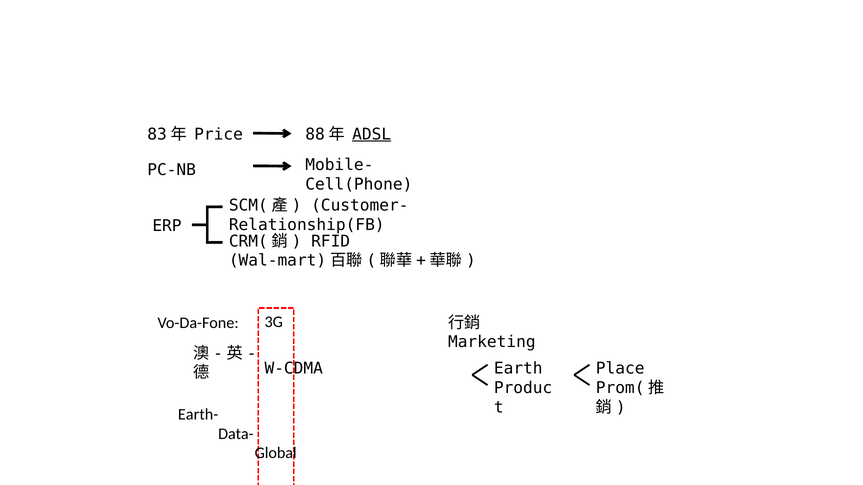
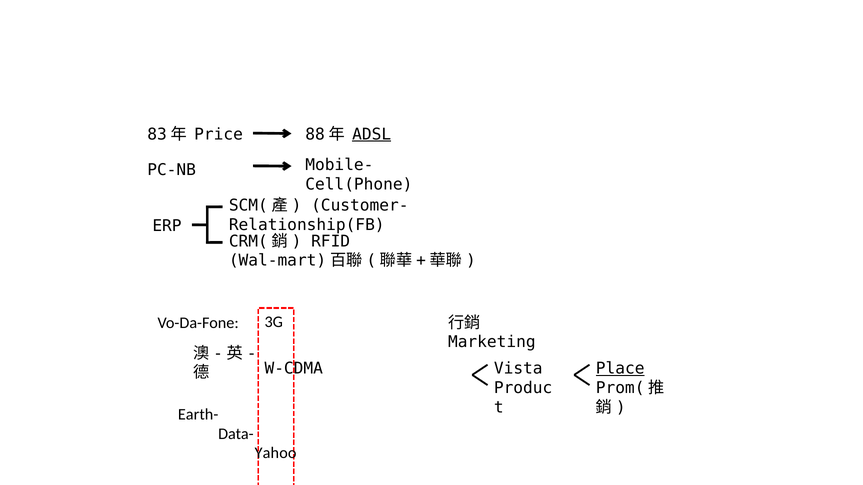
Earth: Earth -> Vista (518, 369)
Place underline: none -> present (620, 369)
Global: Global -> Yahoo (276, 454)
